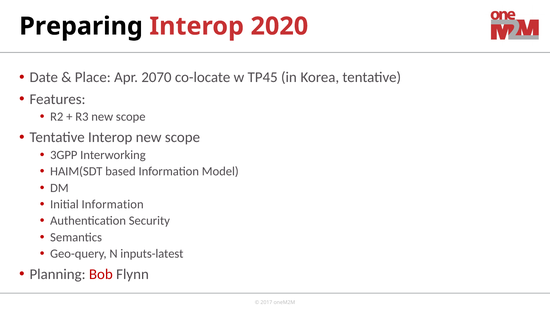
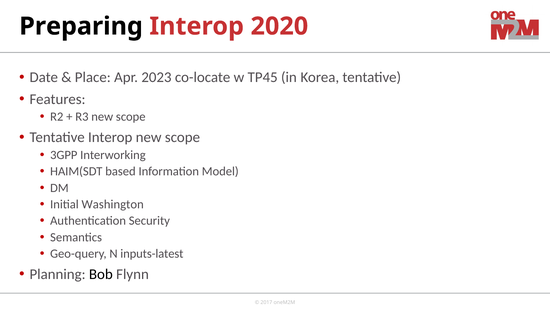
2070: 2070 -> 2023 (156, 77)
Initial Information: Information -> Washington (113, 205)
Bob colour: red -> black (101, 275)
